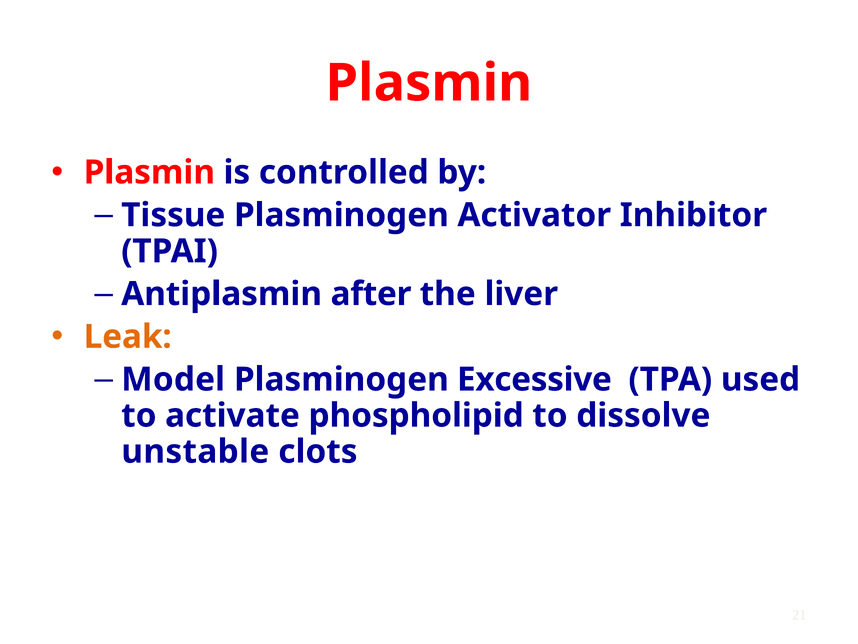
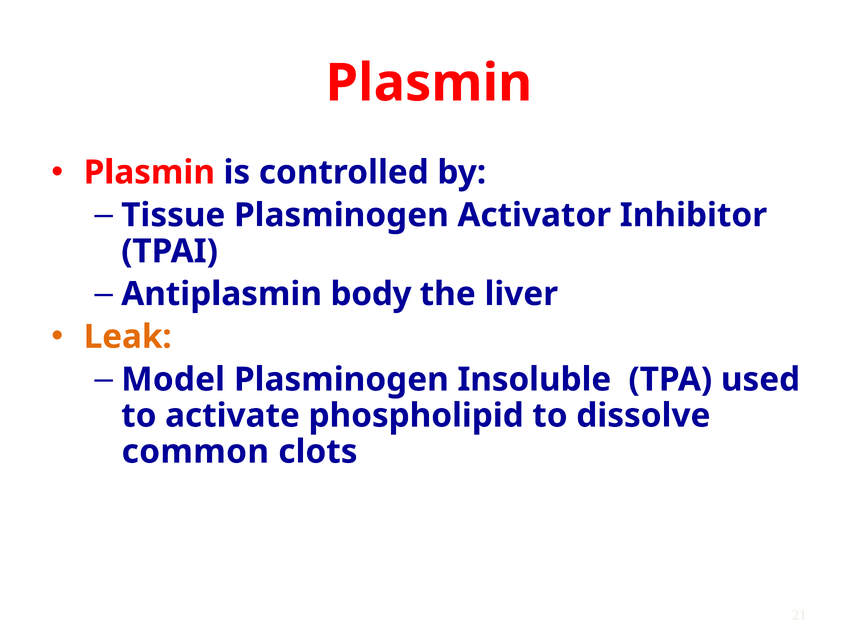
after: after -> body (371, 294)
Excessive: Excessive -> Insoluble (534, 379)
unstable: unstable -> common (195, 451)
